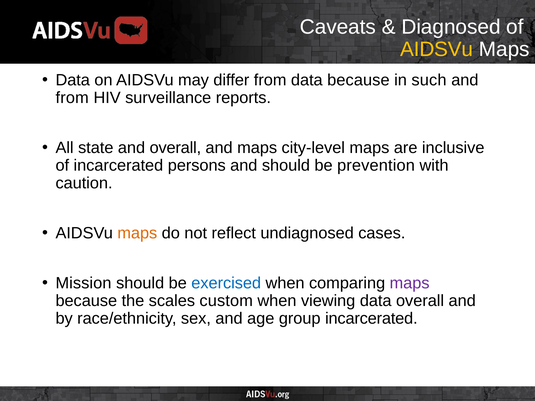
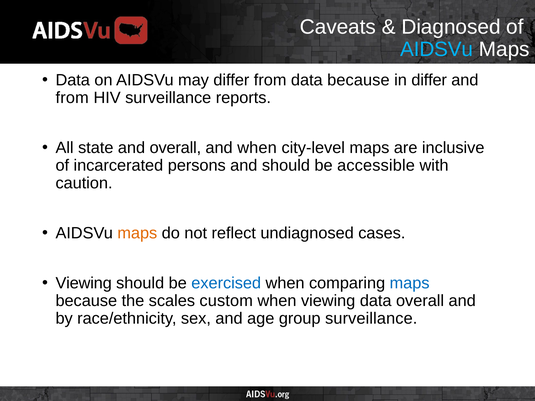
AIDSVu colour: yellow -> light blue (437, 49)
in such: such -> differ (429, 80)
and maps: maps -> when (257, 148)
prevention: prevention -> accessible (376, 165)
Mission: Mission -> Viewing (84, 283)
maps colour: purple -> blue (410, 283)
group incarcerated: incarcerated -> surveillance (371, 319)
